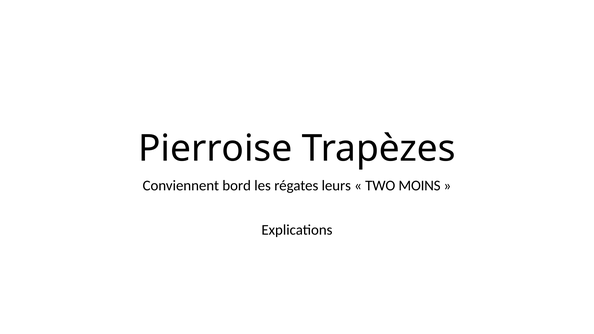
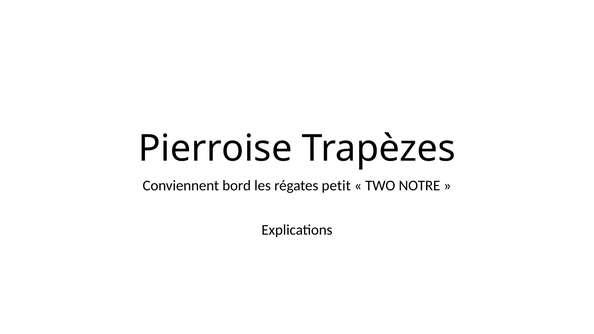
leurs: leurs -> petit (336, 186)
MOINS: MOINS -> NOTRE (419, 186)
